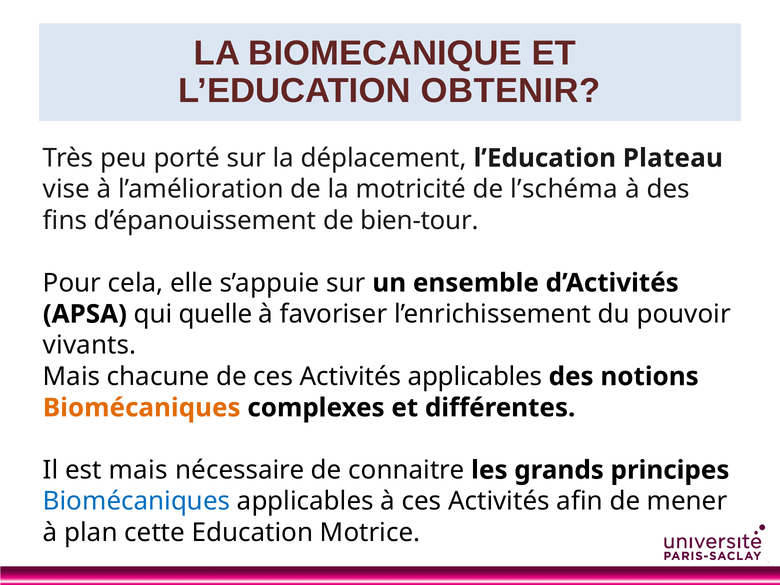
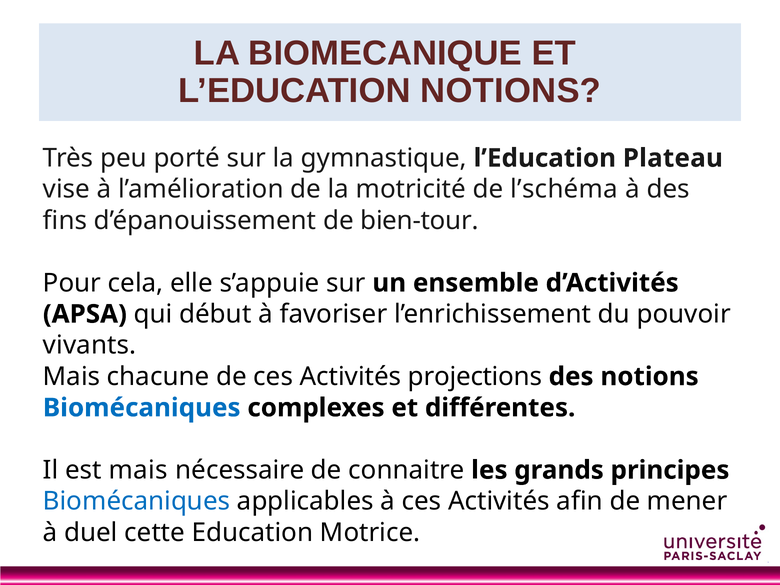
L’EDUCATION OBTENIR: OBTENIR -> NOTIONS (511, 91)
déplacement: déplacement -> gymnastique (384, 158)
quelle: quelle -> début (215, 314)
Activités applicables: applicables -> projections (475, 377)
Biomécaniques colour: orange -> blue (142, 408)
plan: plan -> duel (91, 533)
